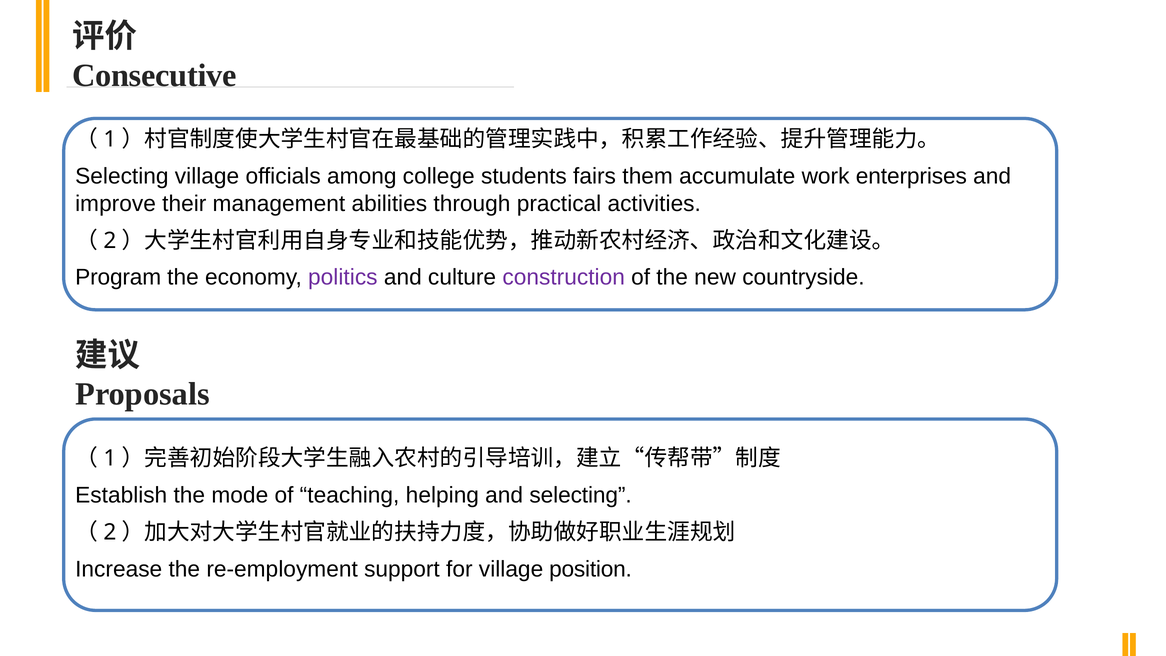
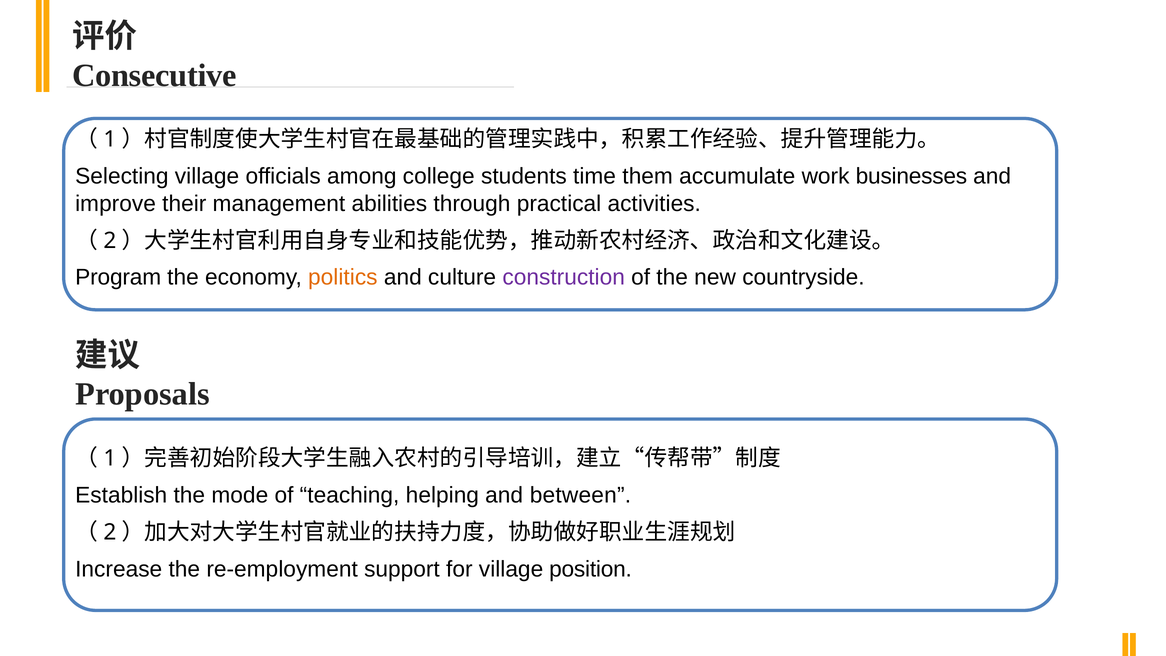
fairs: fairs -> time (595, 176)
enterprises: enterprises -> businesses (911, 176)
politics colour: purple -> orange (343, 277)
and selecting: selecting -> between (580, 495)
